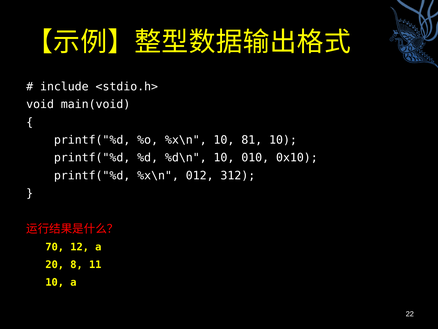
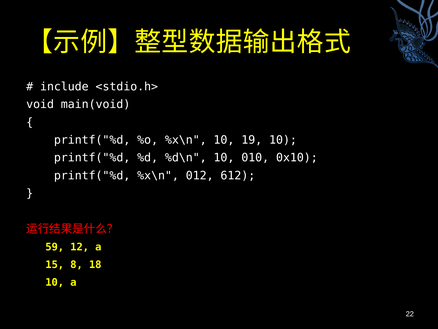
81: 81 -> 19 (252, 140)
312: 312 -> 612 (238, 175)
70: 70 -> 59 (55, 247)
20: 20 -> 15 (55, 264)
11: 11 -> 18 (95, 264)
